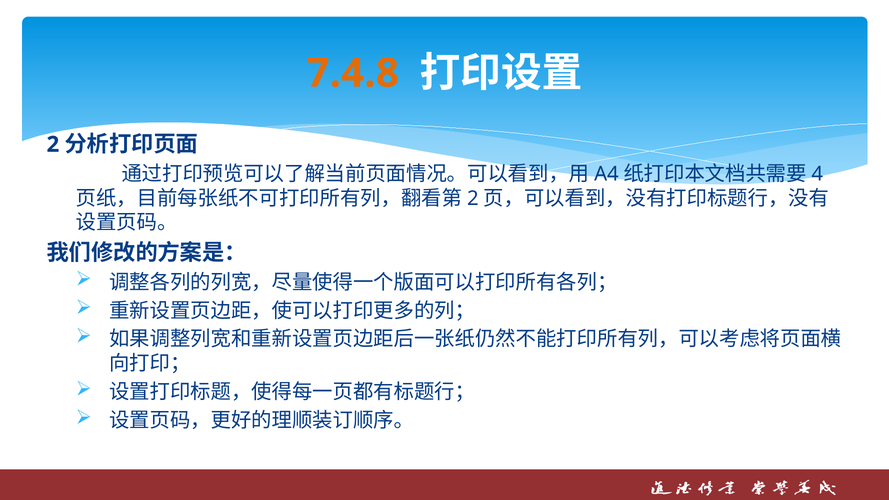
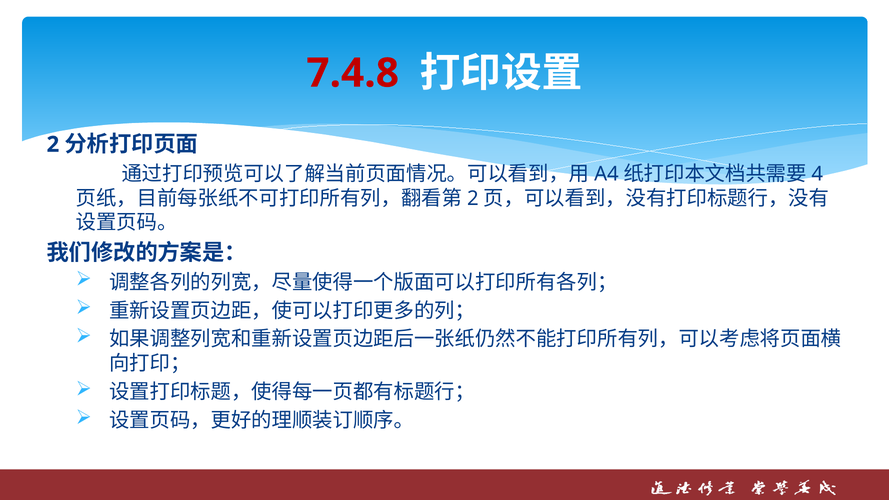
7.4.8 colour: orange -> red (353, 73)
